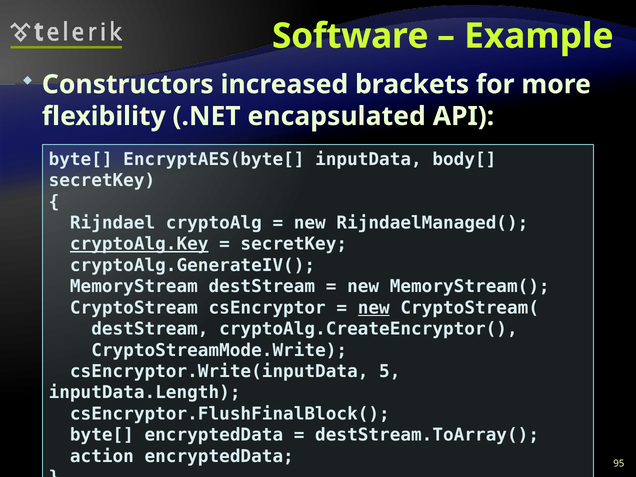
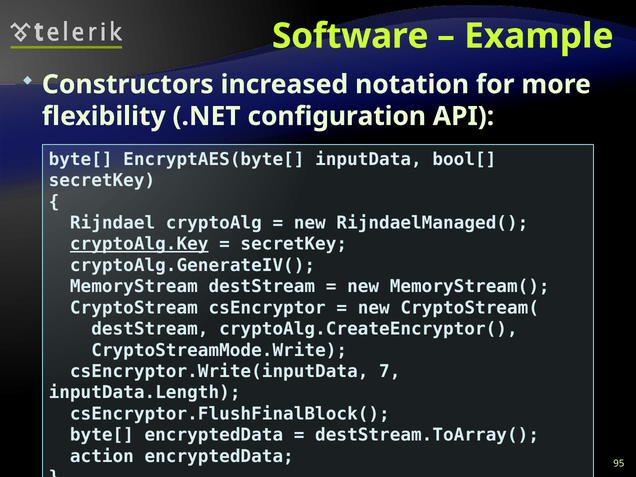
brackets: brackets -> notation (412, 84)
encapsulated: encapsulated -> configuration (337, 116)
body[: body[ -> bool[ (464, 159)
new underline: present -> none (374, 308)
5: 5 -> 7 (390, 371)
